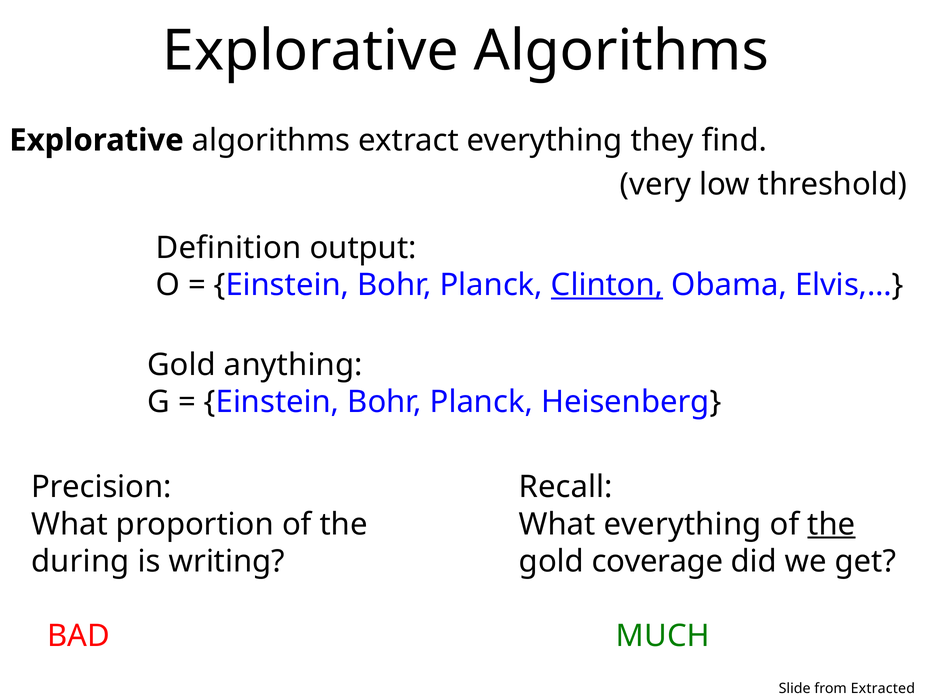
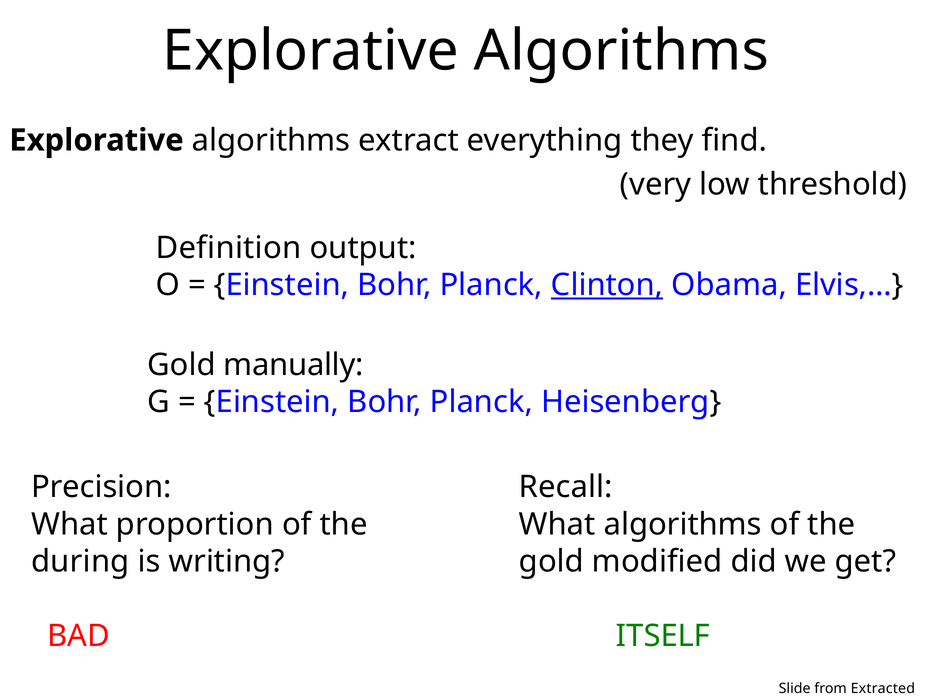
anything: anything -> manually (294, 365)
What everything: everything -> algorithms (683, 524)
the underline: present -> none (831, 524)
coverage: coverage -> modified (657, 562)
MUCH: MUCH -> ITSELF (663, 636)
